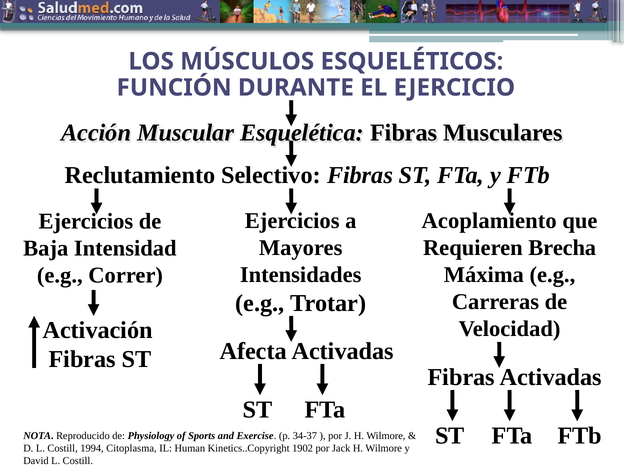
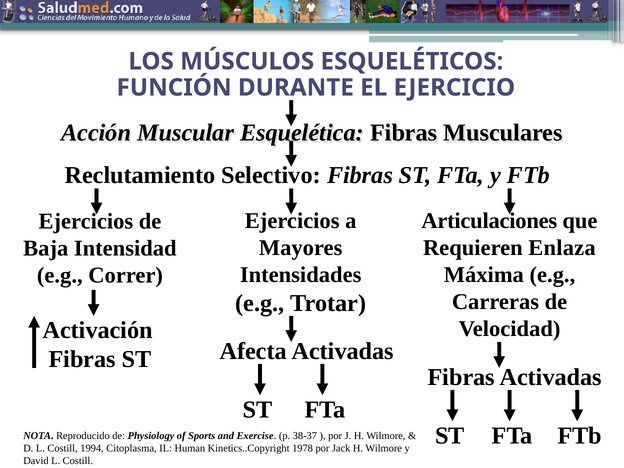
Acoplamiento: Acoplamiento -> Articulaciones (489, 221)
Brecha: Brecha -> Enlaza (562, 248)
34-37: 34-37 -> 38-37 (305, 436)
1902: 1902 -> 1978 (303, 448)
